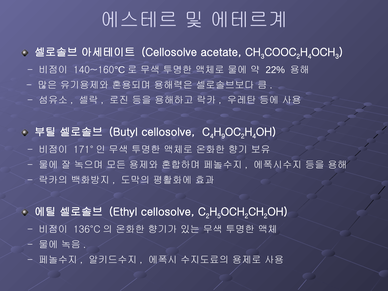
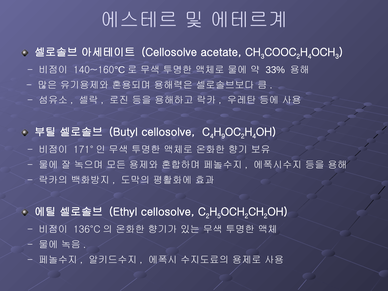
22%: 22% -> 33% (275, 70)
